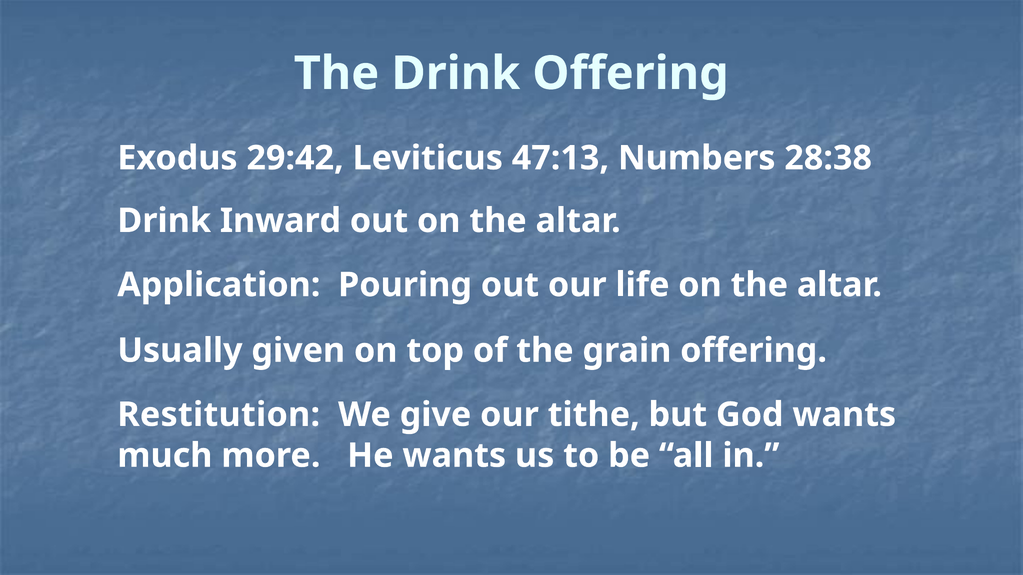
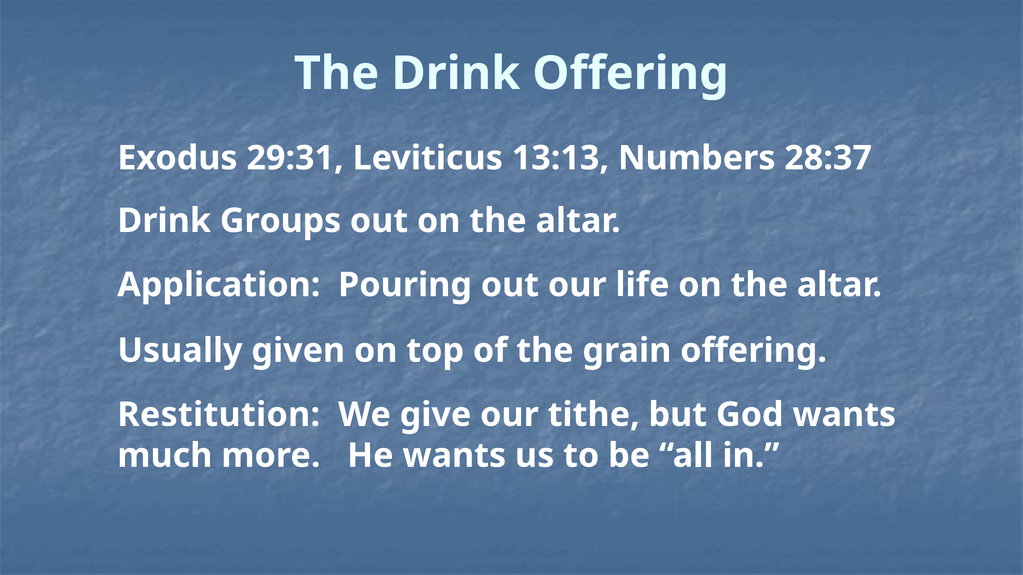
29:42: 29:42 -> 29:31 (295, 158)
47:13: 47:13 -> 13:13 (560, 158)
28:38: 28:38 -> 28:37 (828, 158)
Inward: Inward -> Groups (281, 221)
